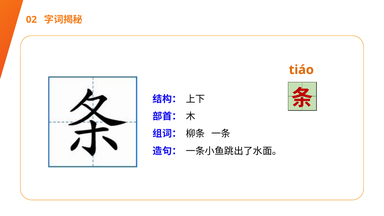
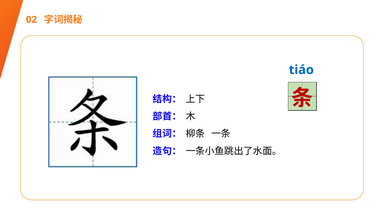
tiáo colour: orange -> blue (301, 70)
